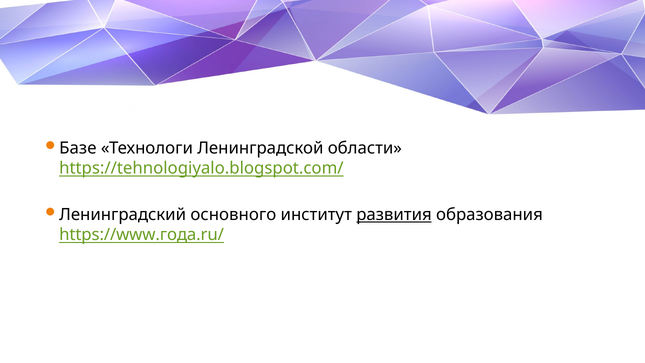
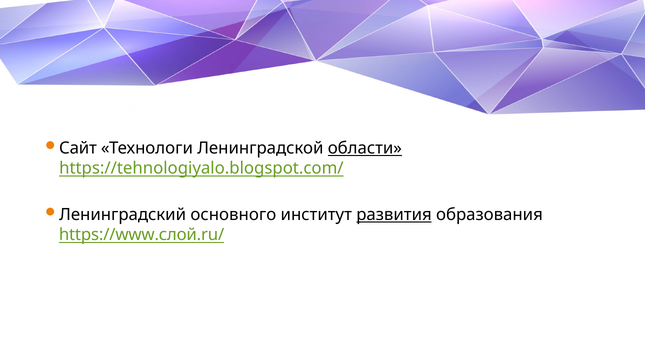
Базе: Базе -> Сайт (78, 148)
области underline: none -> present (365, 148)
https://www.года.ru/: https://www.года.ru/ -> https://www.слой.ru/ (142, 235)
